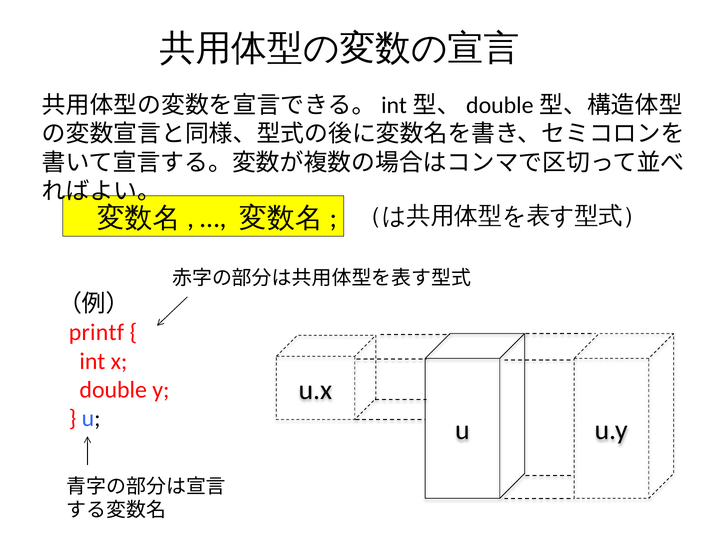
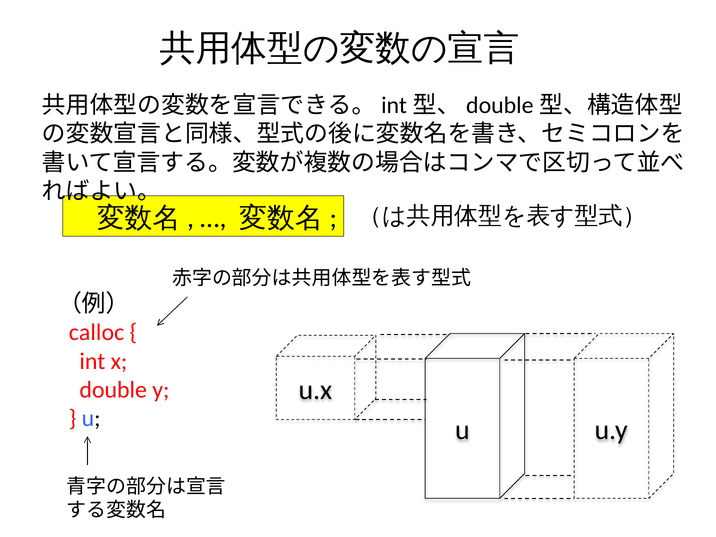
printf: printf -> calloc (97, 333)
